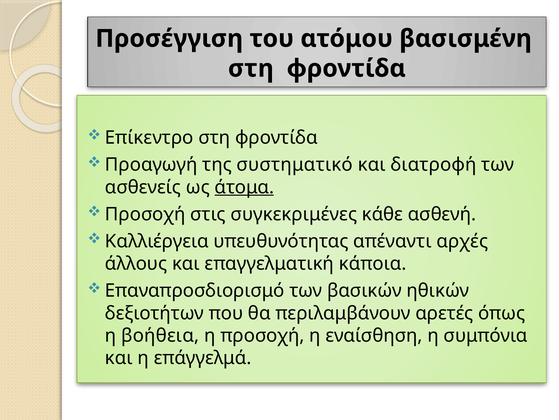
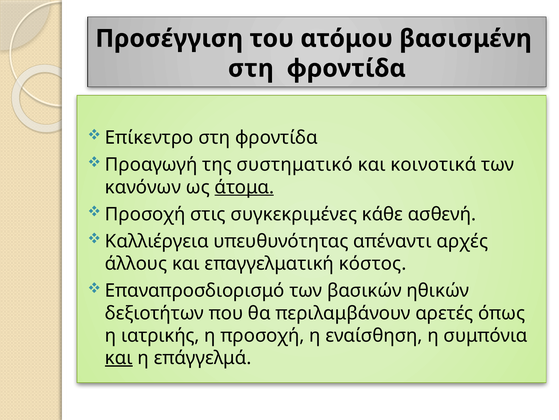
διατροφή: διατροφή -> κοινοτικά (433, 164)
ασθενείς: ασθενείς -> κανόνων (143, 187)
κάποια: κάποια -> κόστος (373, 263)
βοήθεια: βοήθεια -> ιατρικής (160, 335)
και underline: none -> present (119, 357)
